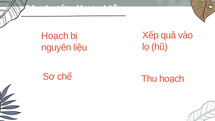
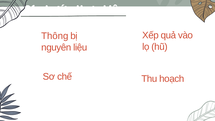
01 Hoạch: Hoạch -> Thông (55, 36)
